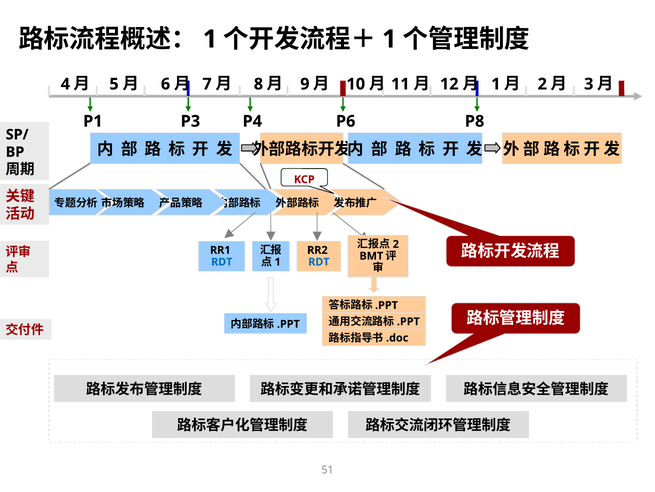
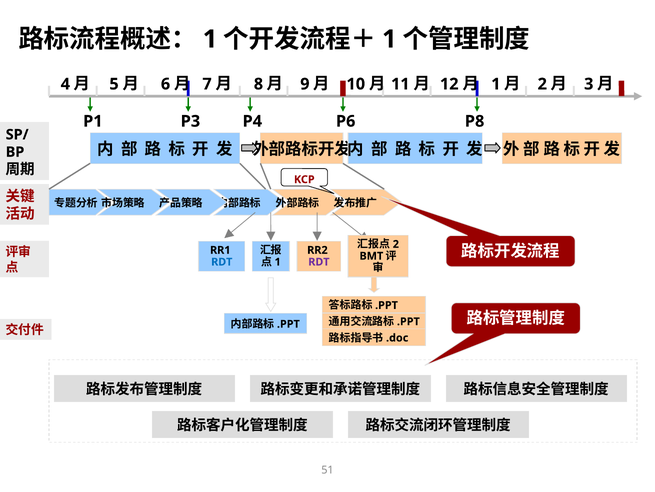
RDT colour: blue -> purple (319, 262)
